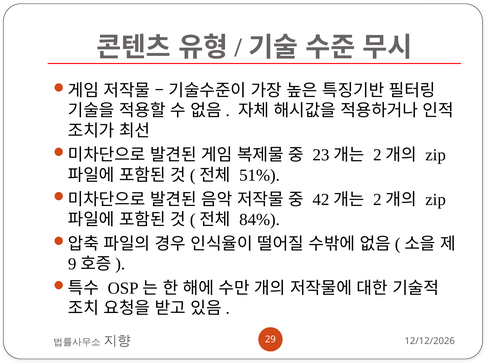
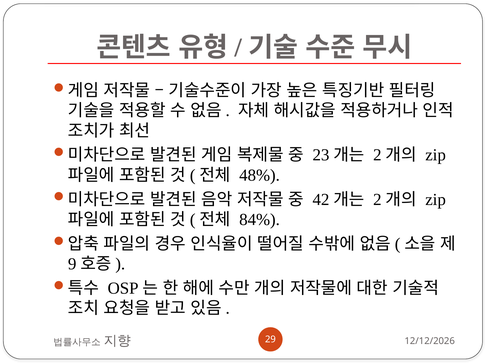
51%: 51% -> 48% (260, 176)
